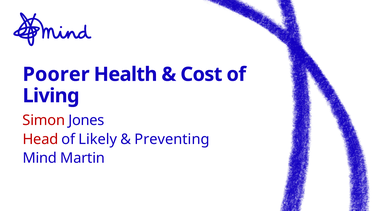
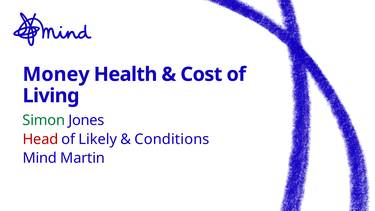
Poorer: Poorer -> Money (56, 74)
Simon colour: red -> green (44, 120)
Preventing: Preventing -> Conditions (172, 139)
